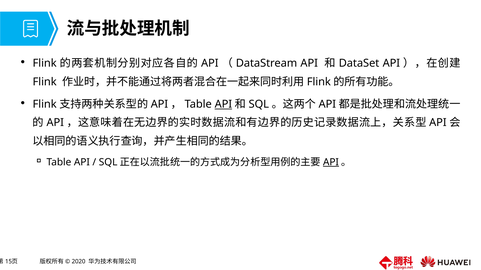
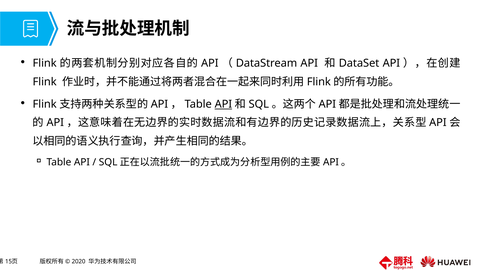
API underline: present -> none (331, 162)
